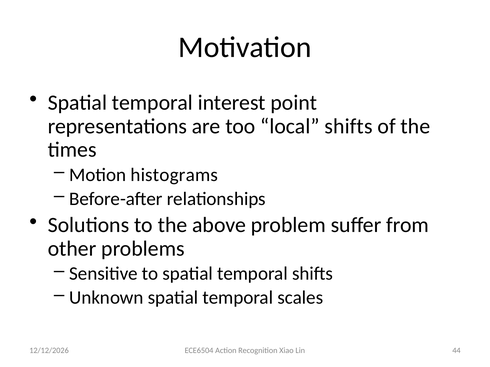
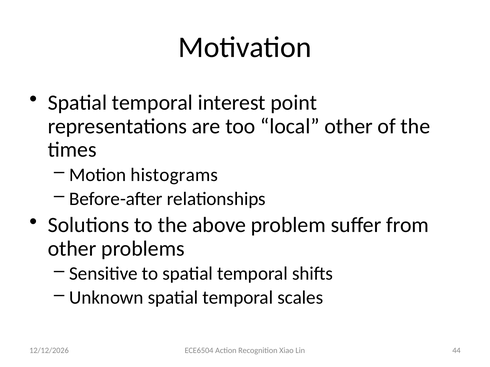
local shifts: shifts -> other (349, 126)
